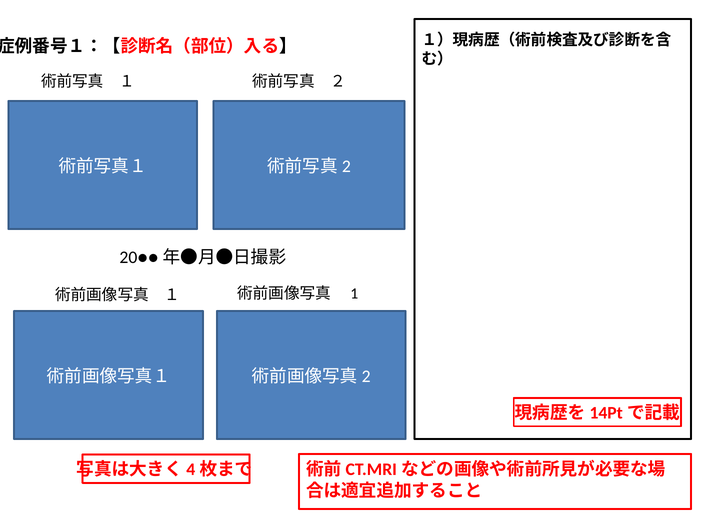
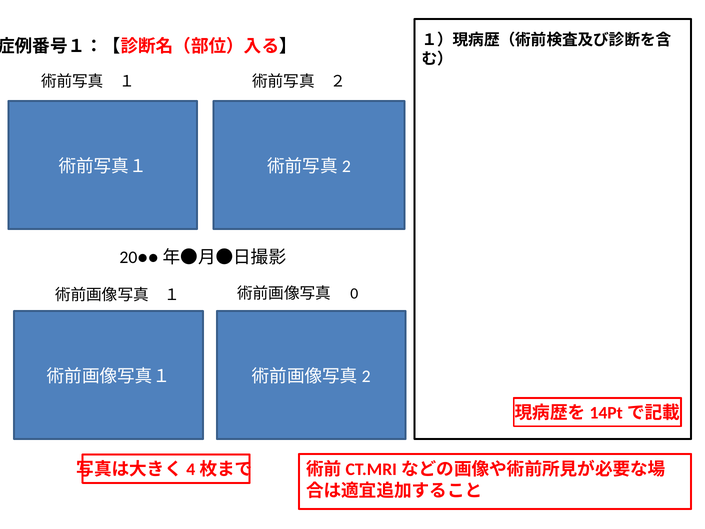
1: 1 -> 0 (354, 293)
